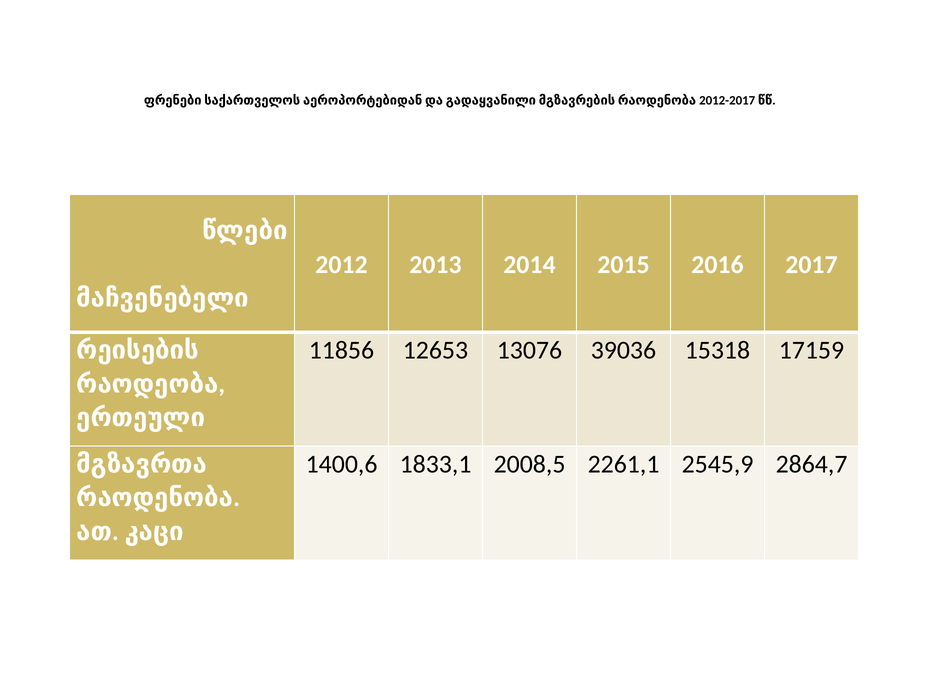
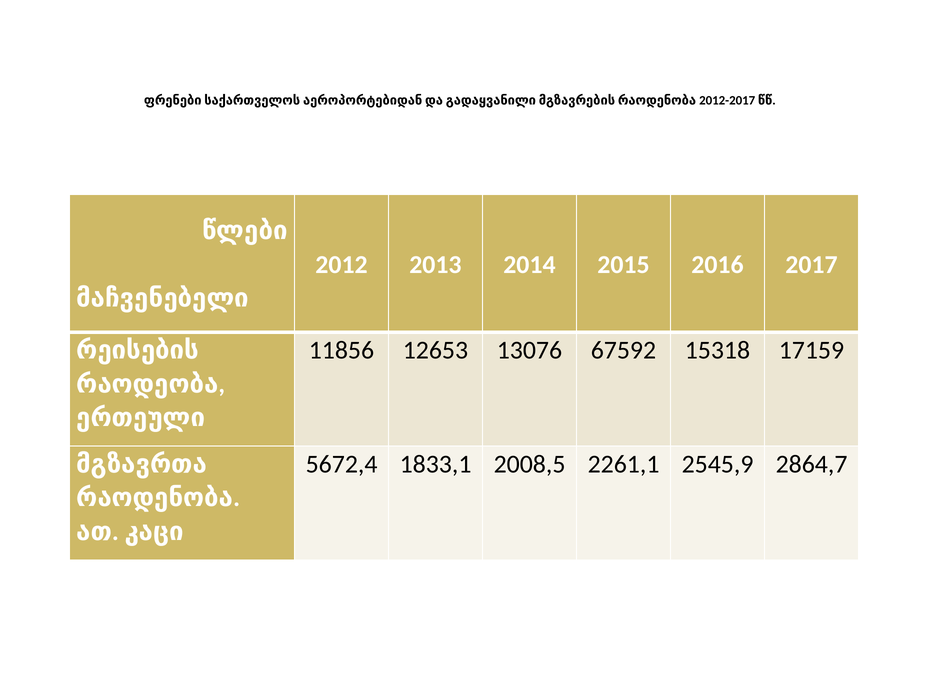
39036: 39036 -> 67592 (623, 350)
1400,6: 1400,6 -> 5672,4 (342, 464)
